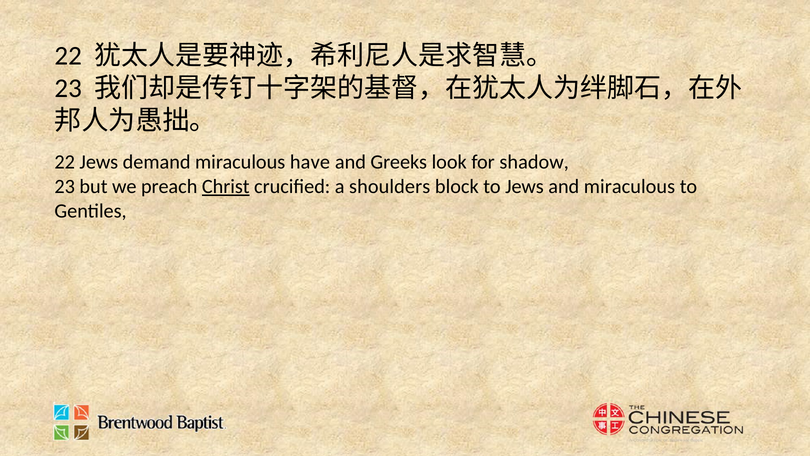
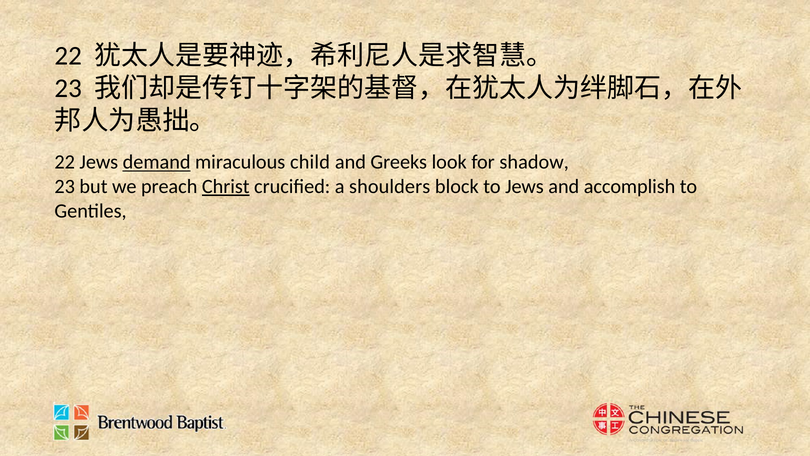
demand underline: none -> present (157, 162)
have: have -> child (310, 162)
and miraculous: miraculous -> accomplish (630, 186)
